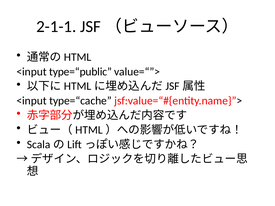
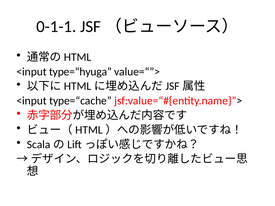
2-1-1: 2-1-1 -> 0-1-1 (56, 27)
type=“public: type=“public -> type=“hyuga (80, 72)
